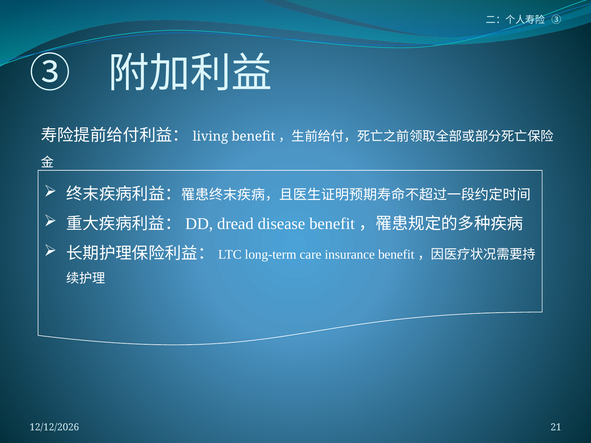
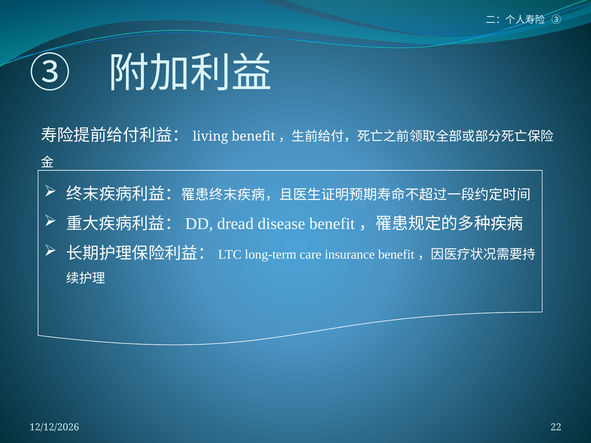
21: 21 -> 22 (556, 428)
